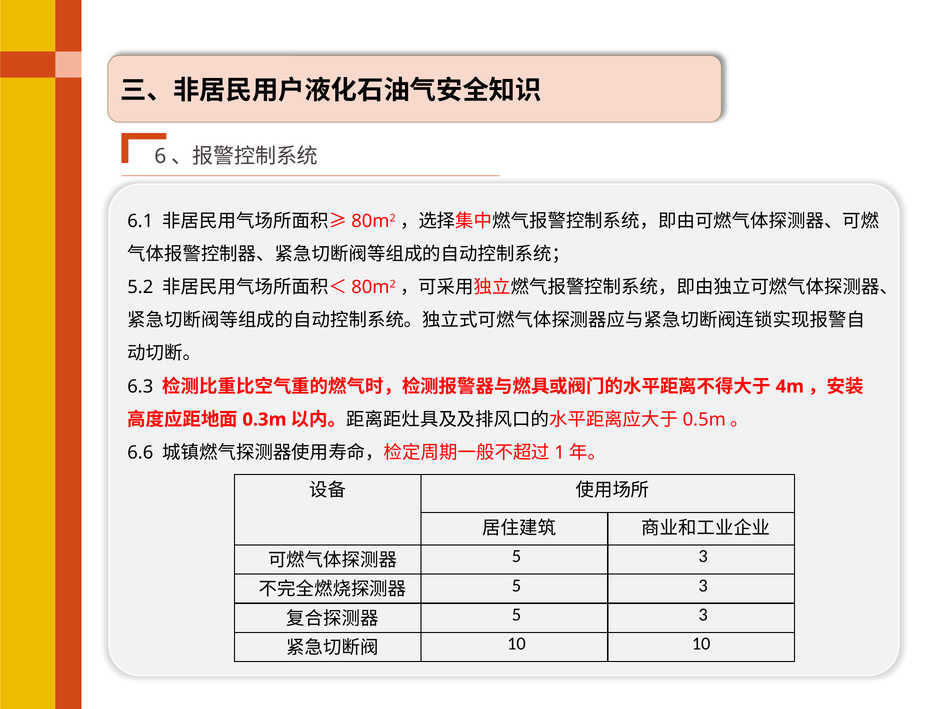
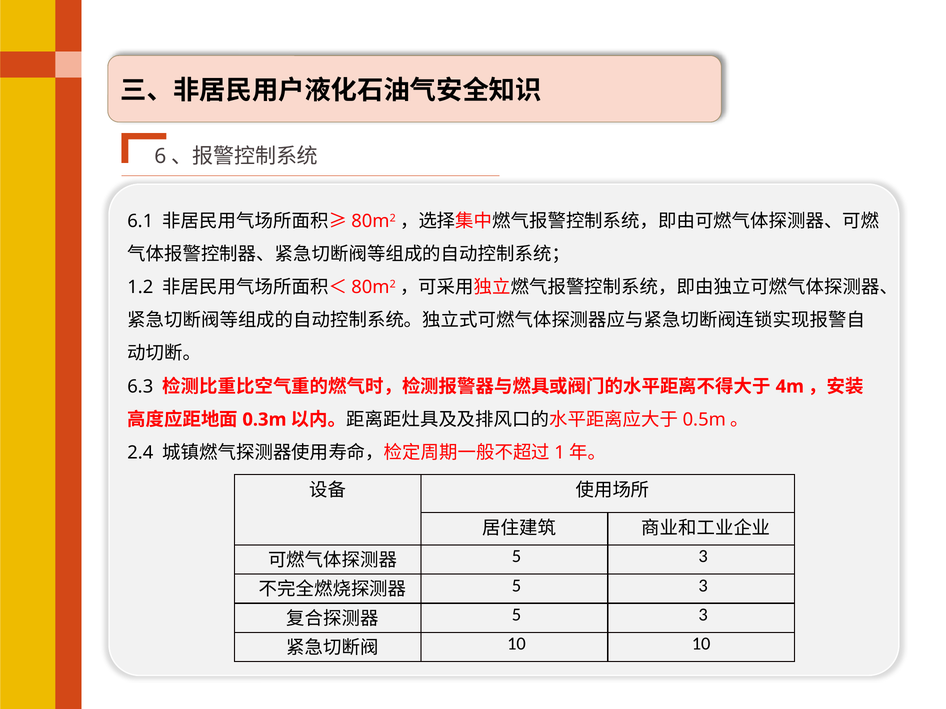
5.2: 5.2 -> 1.2 (140, 287)
6.6: 6.6 -> 2.4 (140, 453)
